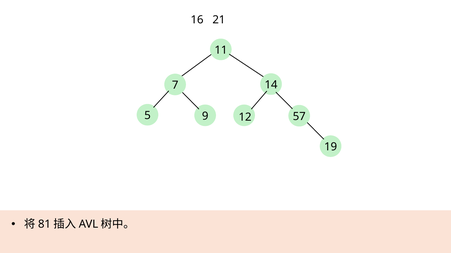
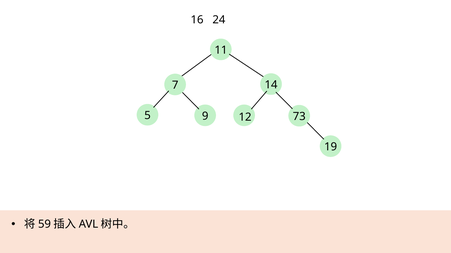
21: 21 -> 24 (219, 20)
57: 57 -> 73 (299, 117)
81: 81 -> 59 (44, 225)
